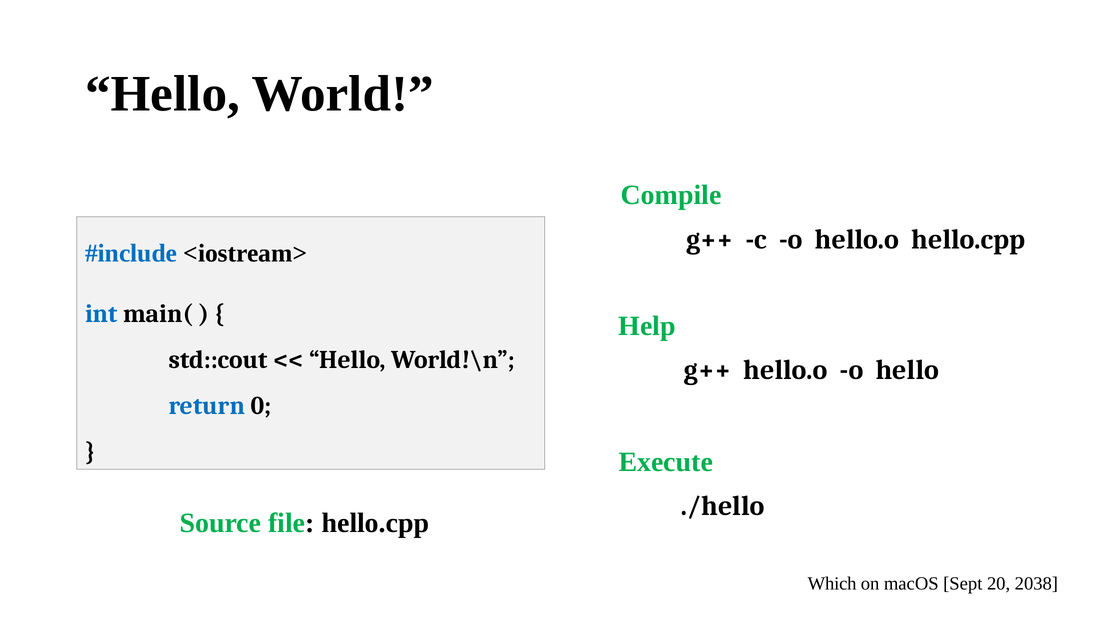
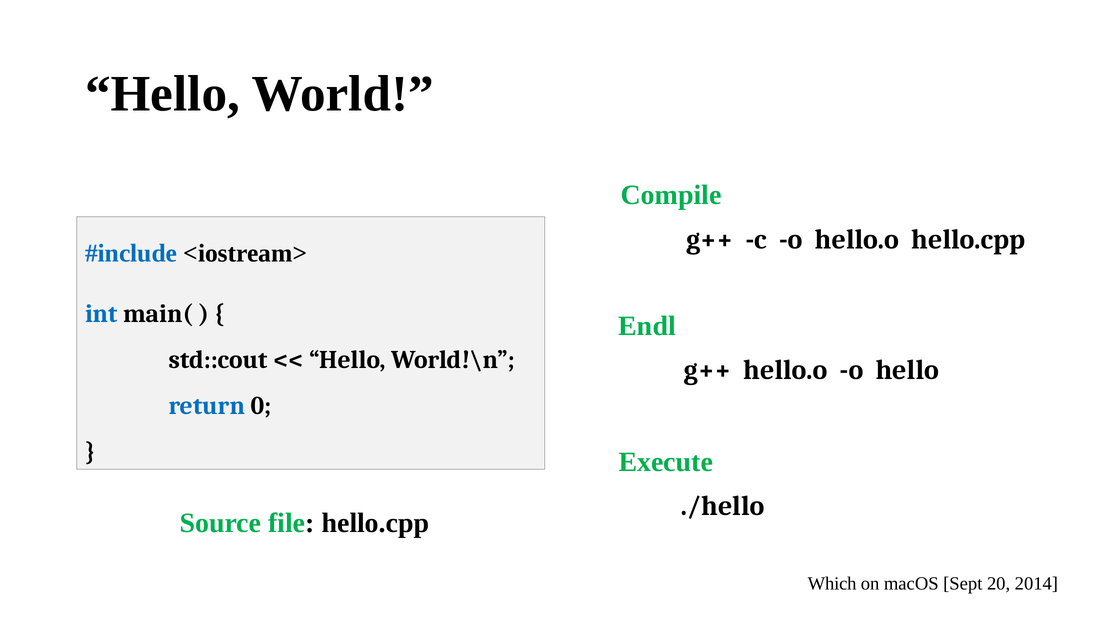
Help: Help -> Endl (647, 326)
2038: 2038 -> 2014 (1036, 584)
